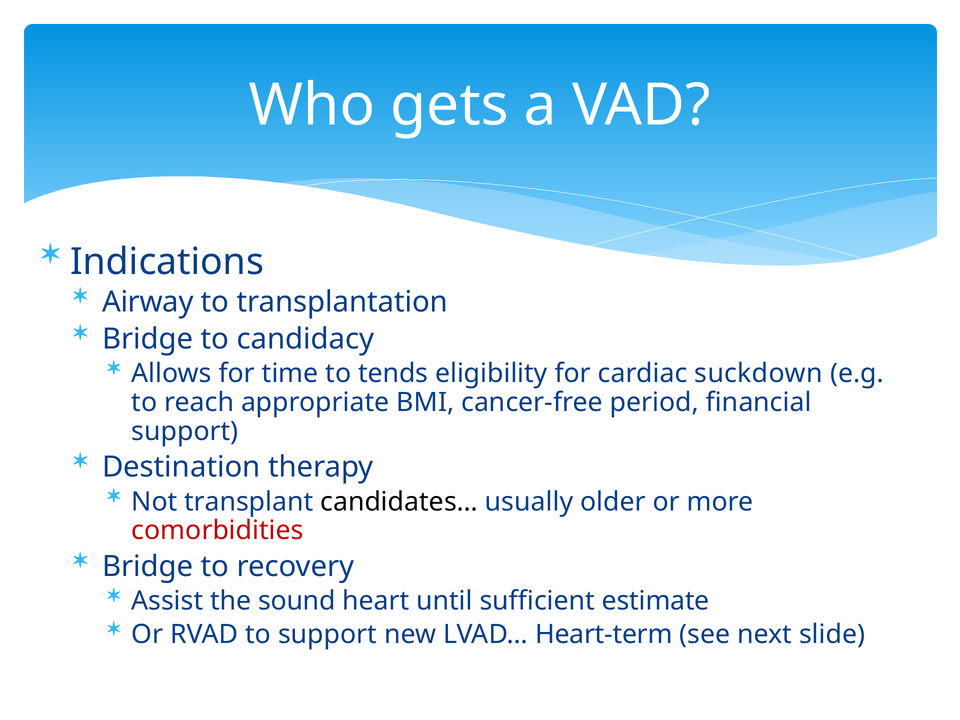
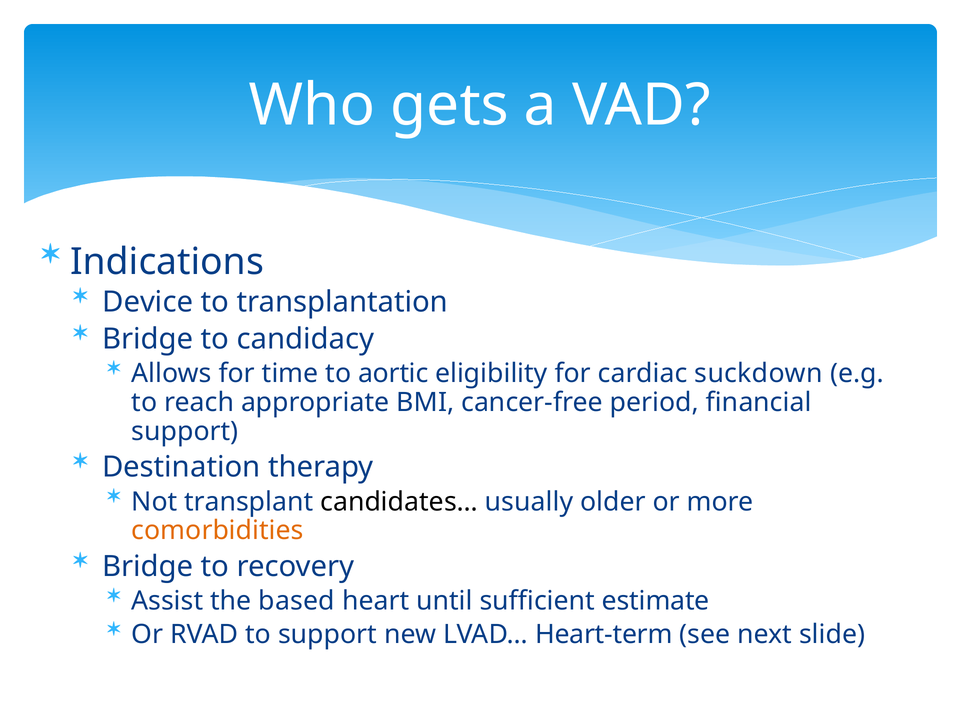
Airway: Airway -> Device (148, 302)
tends: tends -> aortic (393, 374)
comorbidities colour: red -> orange (218, 530)
sound: sound -> based (297, 601)
